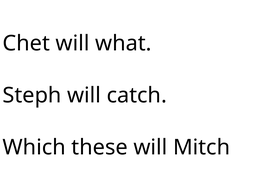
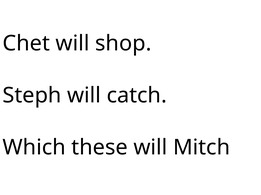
what: what -> shop (123, 44)
